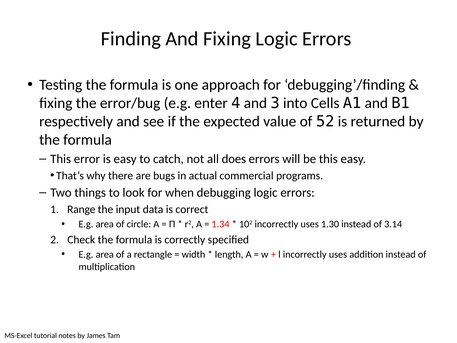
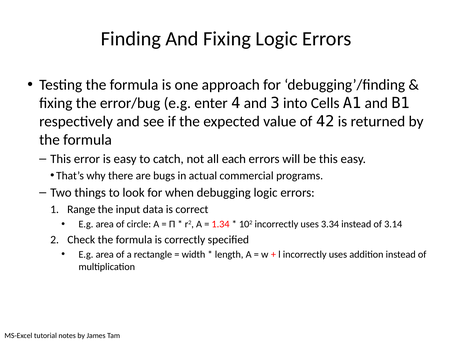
52: 52 -> 42 (325, 121)
does: does -> each (234, 159)
1.30: 1.30 -> 3.34 (330, 224)
